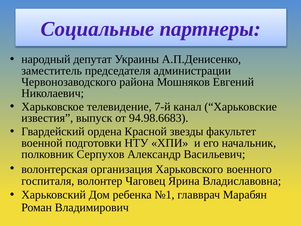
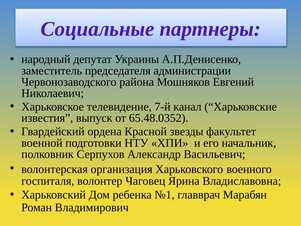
94.98.6683: 94.98.6683 -> 65.48.0352 (159, 118)
